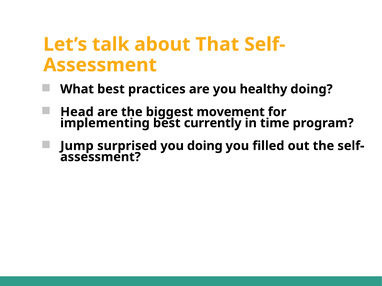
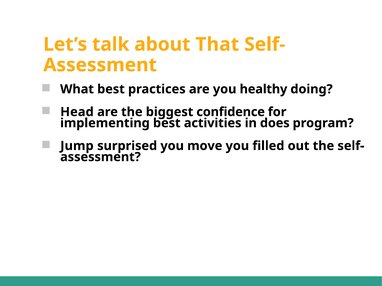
movement: movement -> confidence (231, 112)
currently: currently -> activities (213, 123)
time: time -> does (275, 123)
you doing: doing -> move (205, 146)
